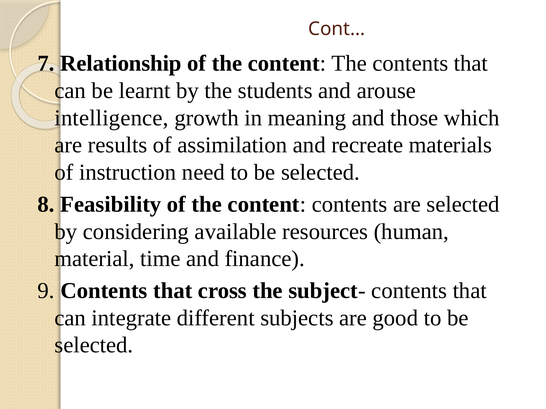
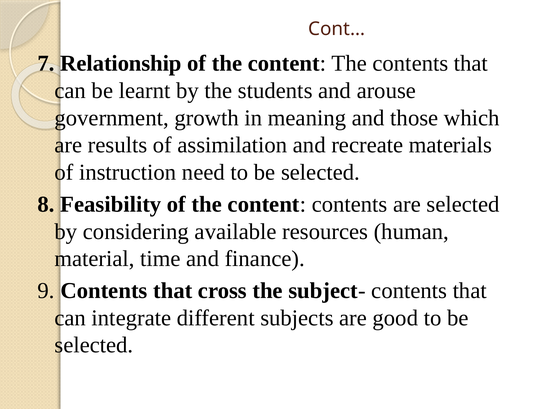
intelligence: intelligence -> government (112, 118)
